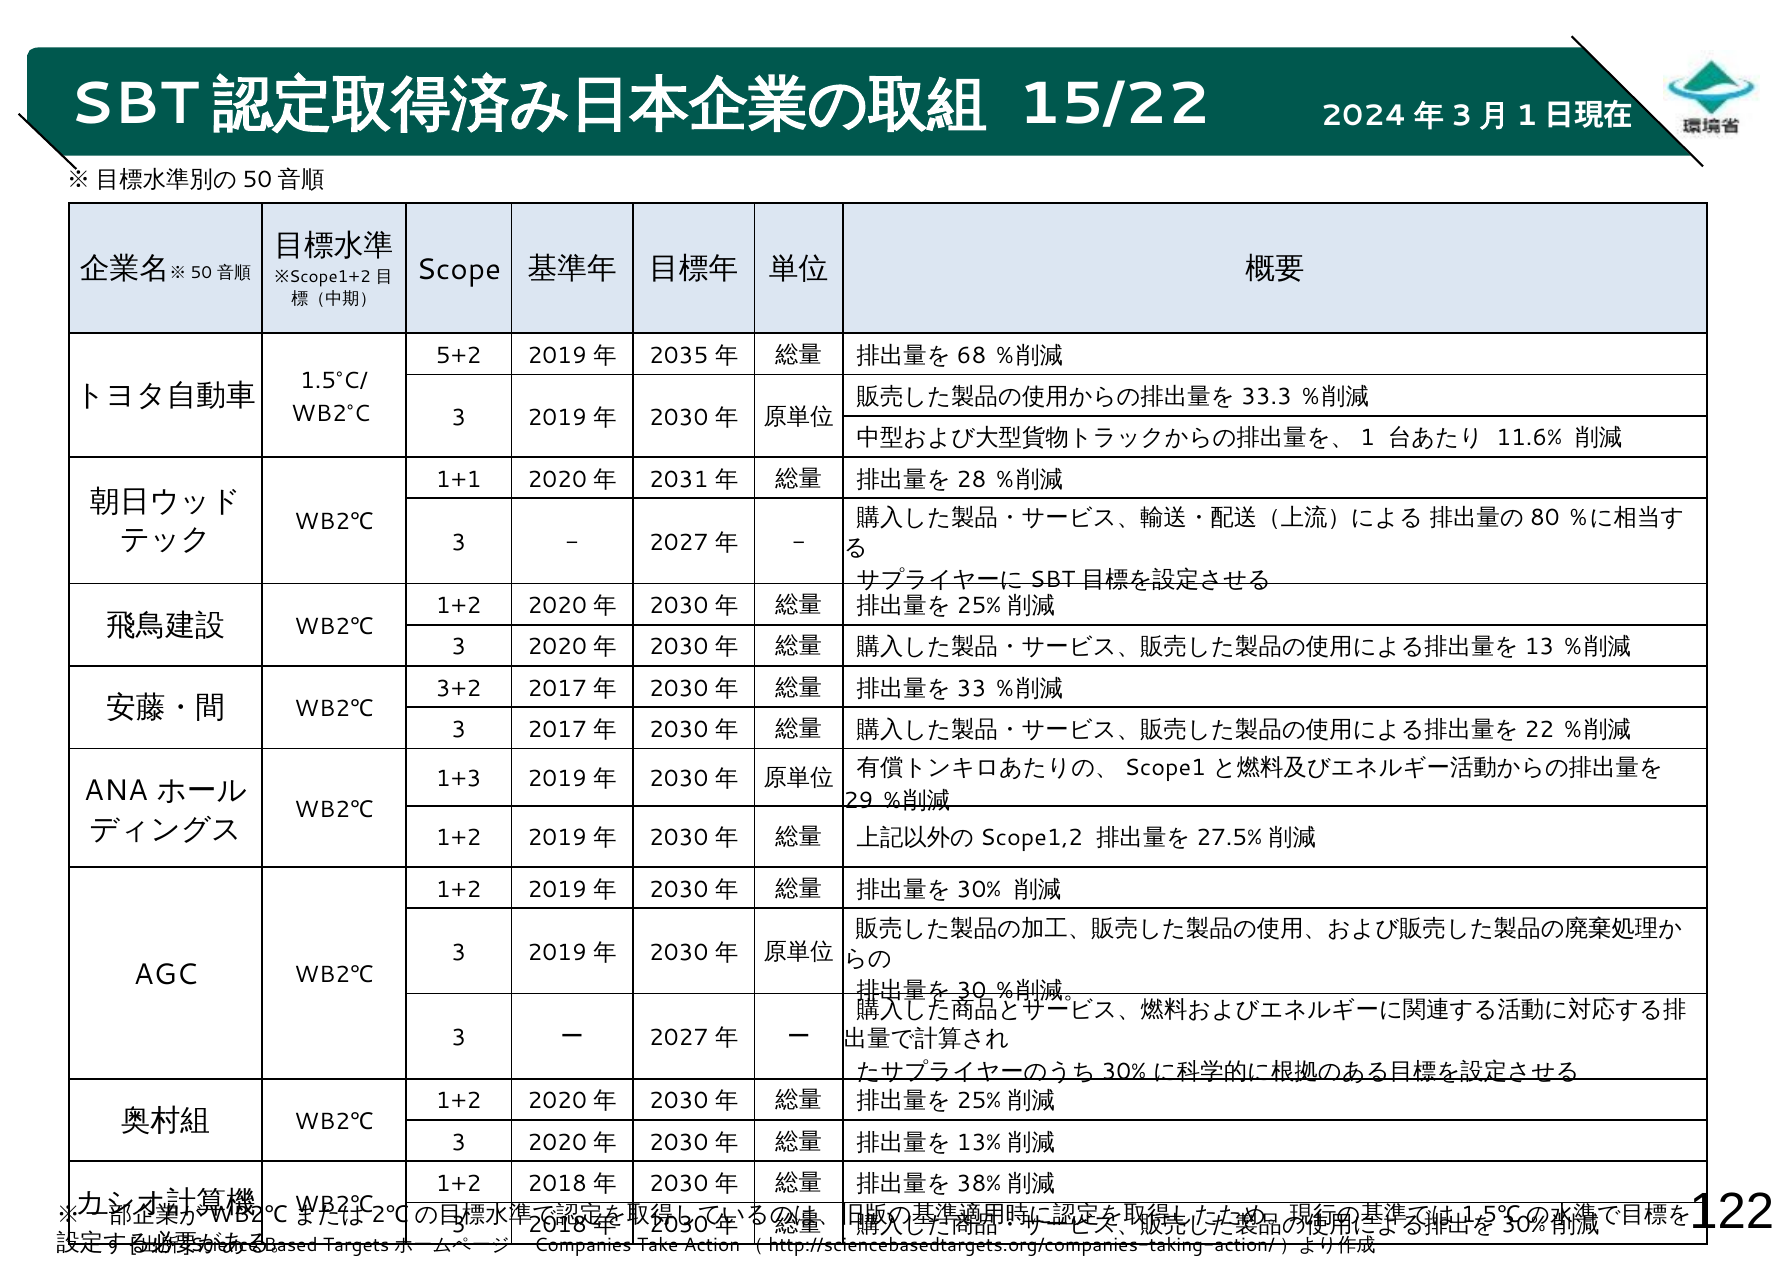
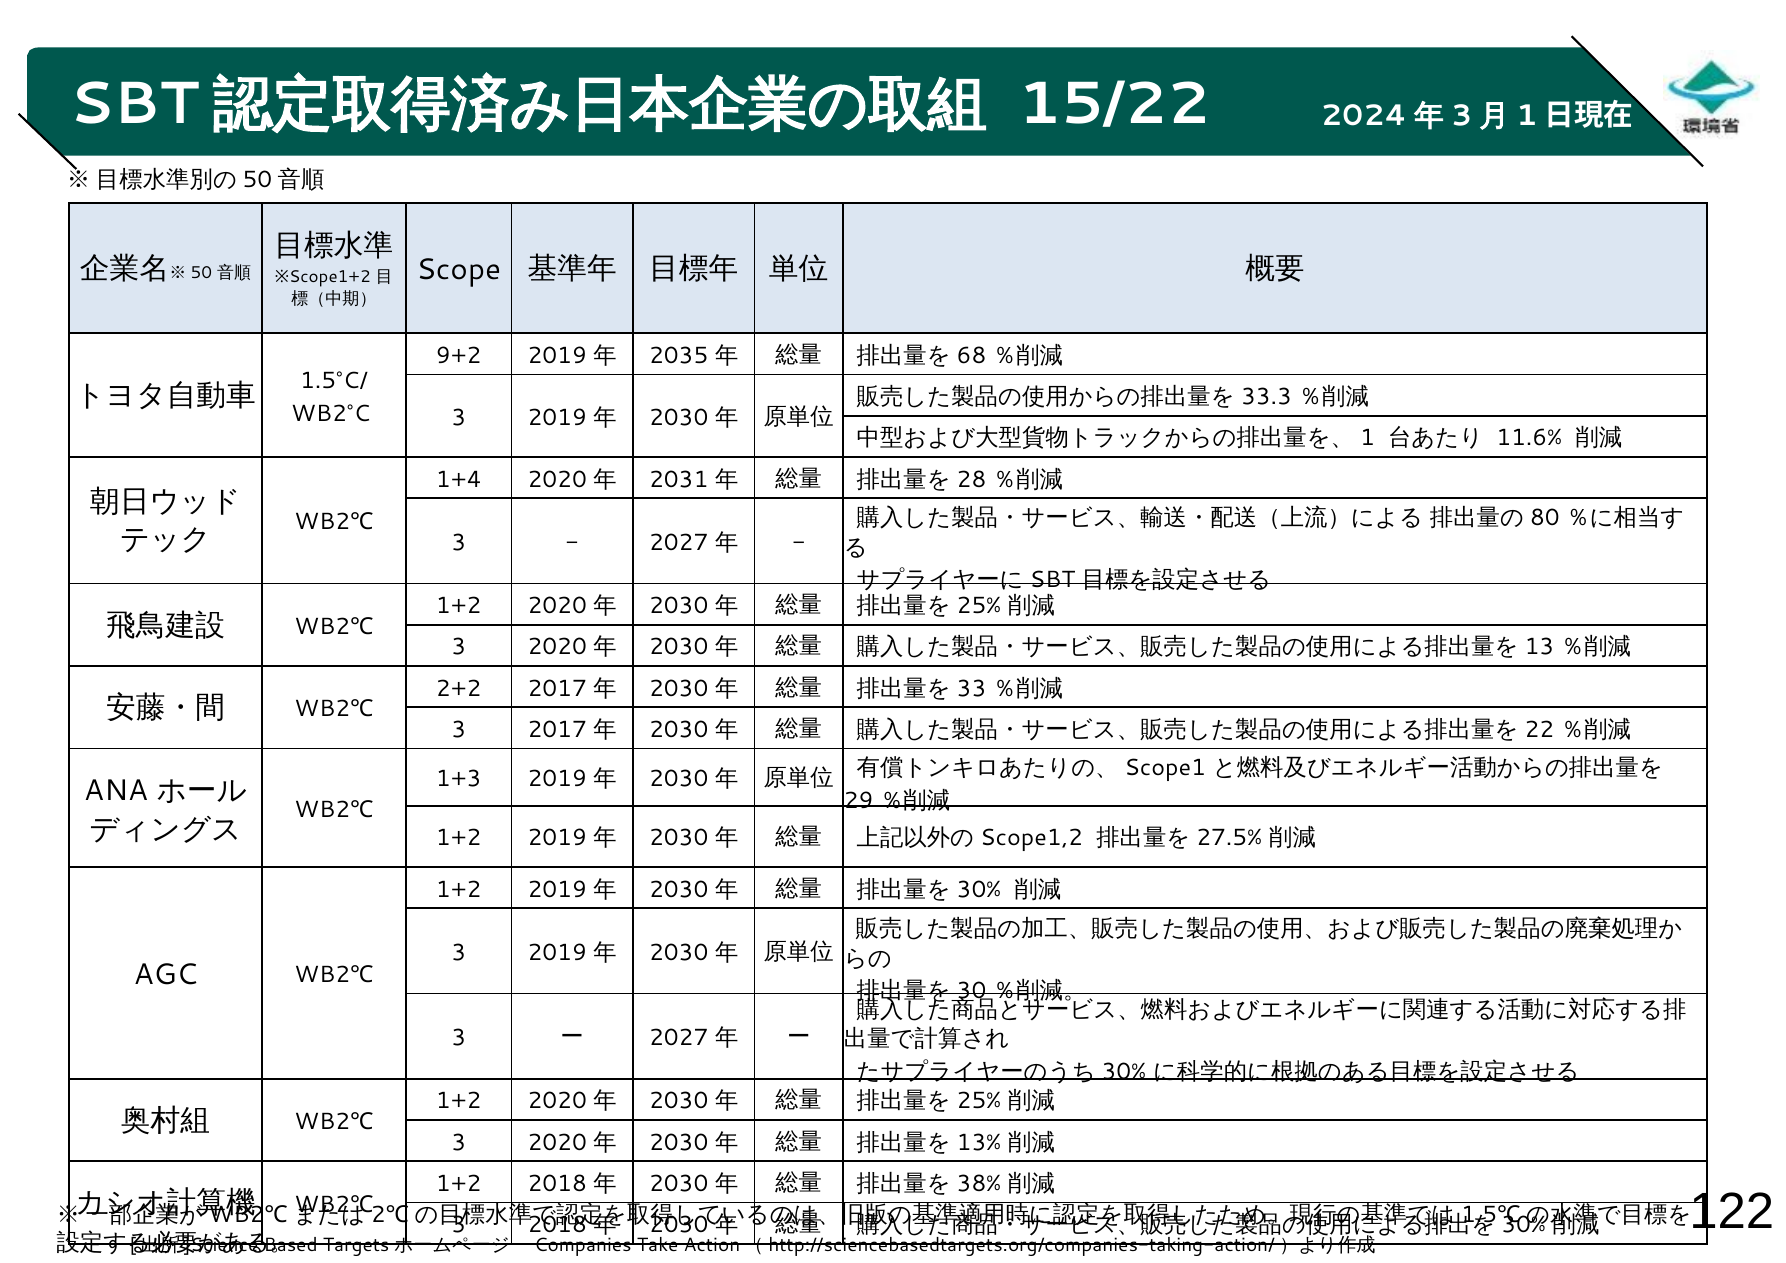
5+2: 5+2 -> 9+2 (459, 356)
1+1: 1+1 -> 1+4 (459, 479)
3+2: 3+2 -> 2+2 (459, 688)
